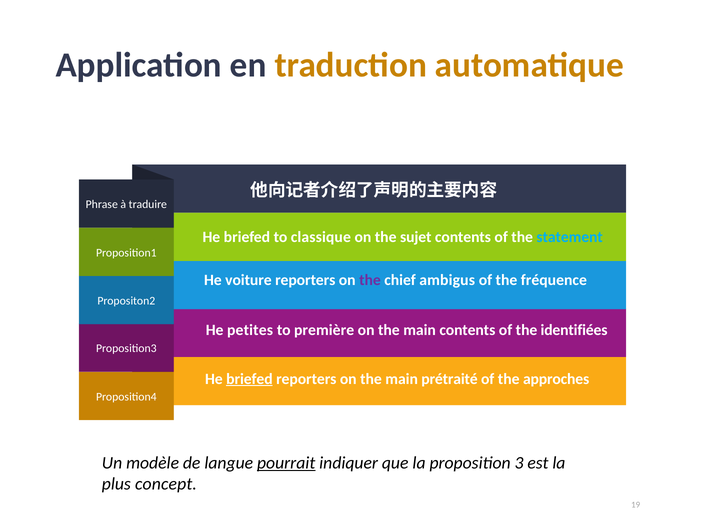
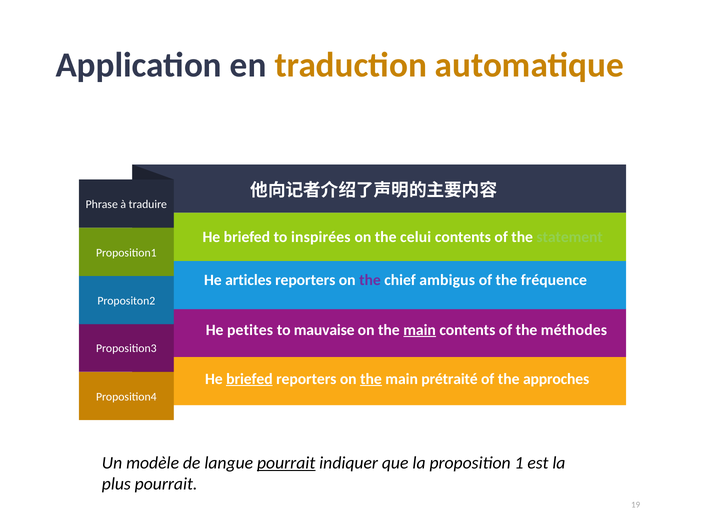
classique: classique -> inspirées (321, 237)
sujet: sujet -> celui (416, 237)
statement colour: light blue -> light green (570, 237)
voiture: voiture -> articles (248, 280)
première: première -> mauvaise (324, 330)
main underline: none -> present (420, 330)
identifiées: identifiées -> méthodes (574, 330)
the underline: none -> present (371, 379)
3: 3 -> 1 (519, 463)
plus concept: concept -> pourrait (166, 484)
